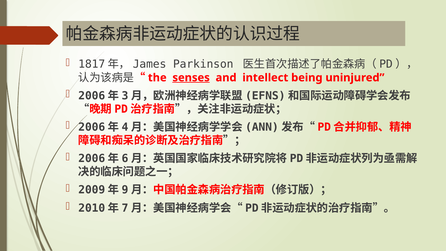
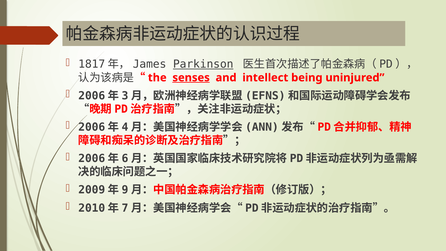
Parkinson underline: none -> present (203, 64)
